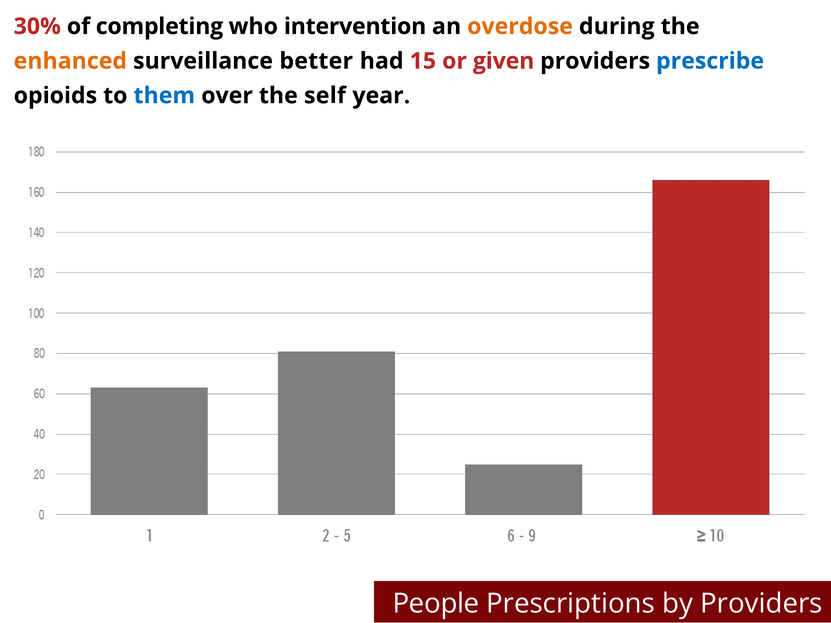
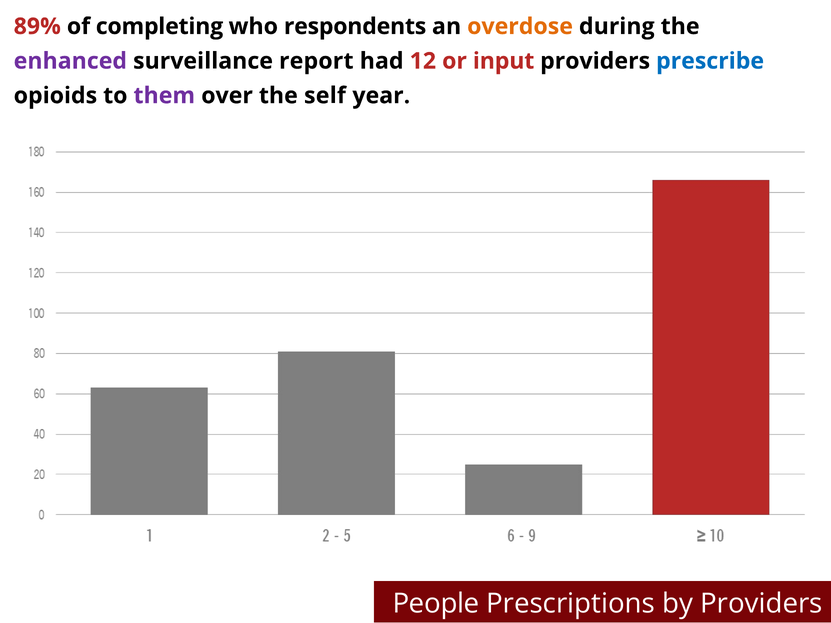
30%: 30% -> 89% (37, 26)
intervention: intervention -> respondents (355, 26)
enhanced colour: orange -> purple (70, 61)
better: better -> report (316, 61)
15: 15 -> 12 (423, 61)
given: given -> input (504, 61)
them colour: blue -> purple (164, 96)
